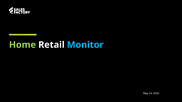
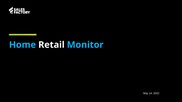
Home colour: light green -> light blue (22, 45)
